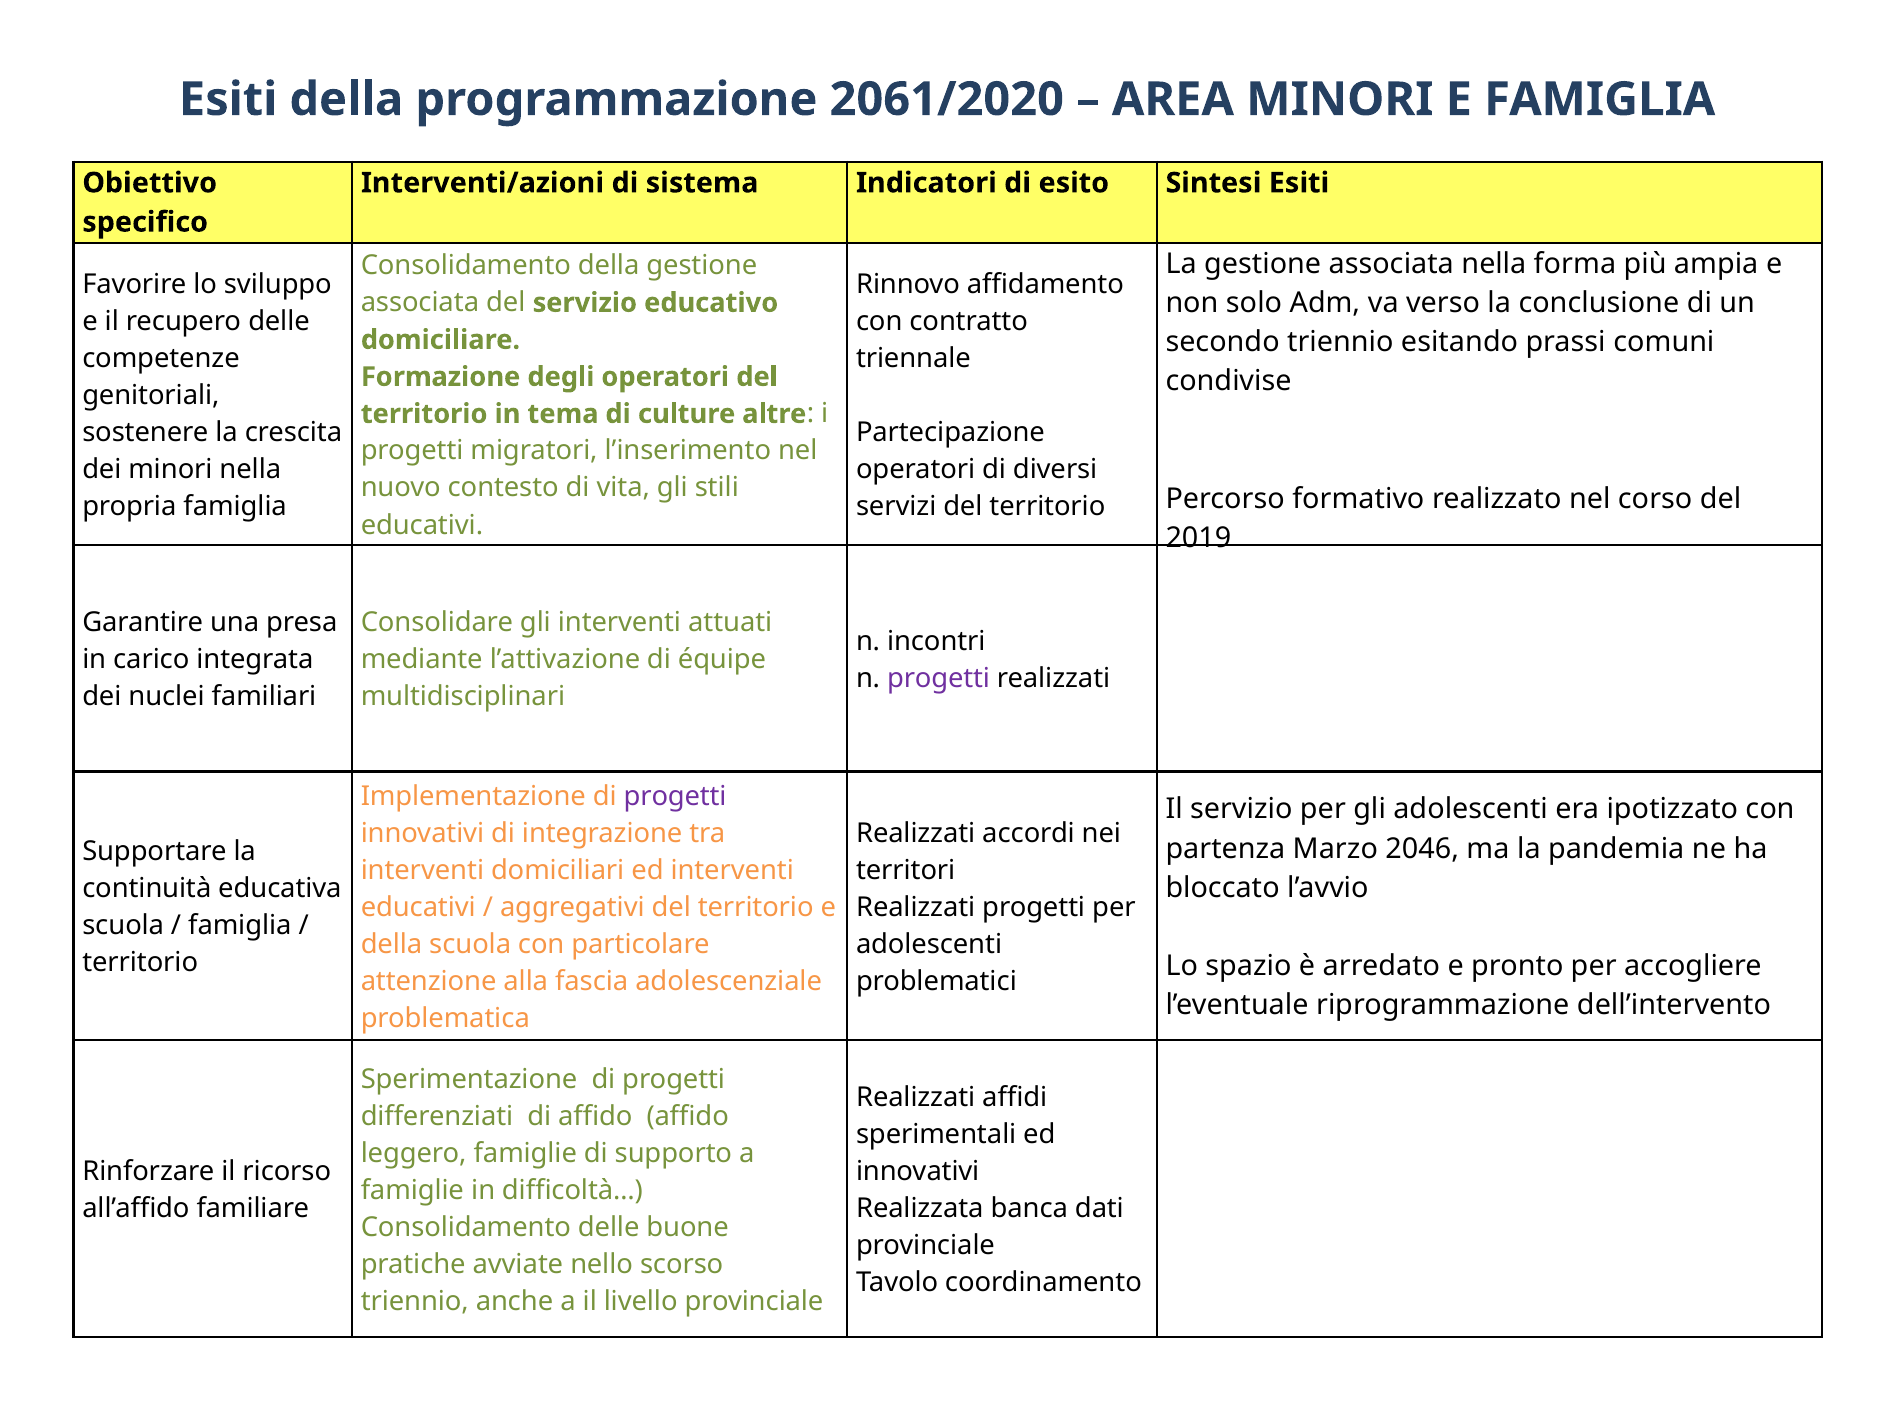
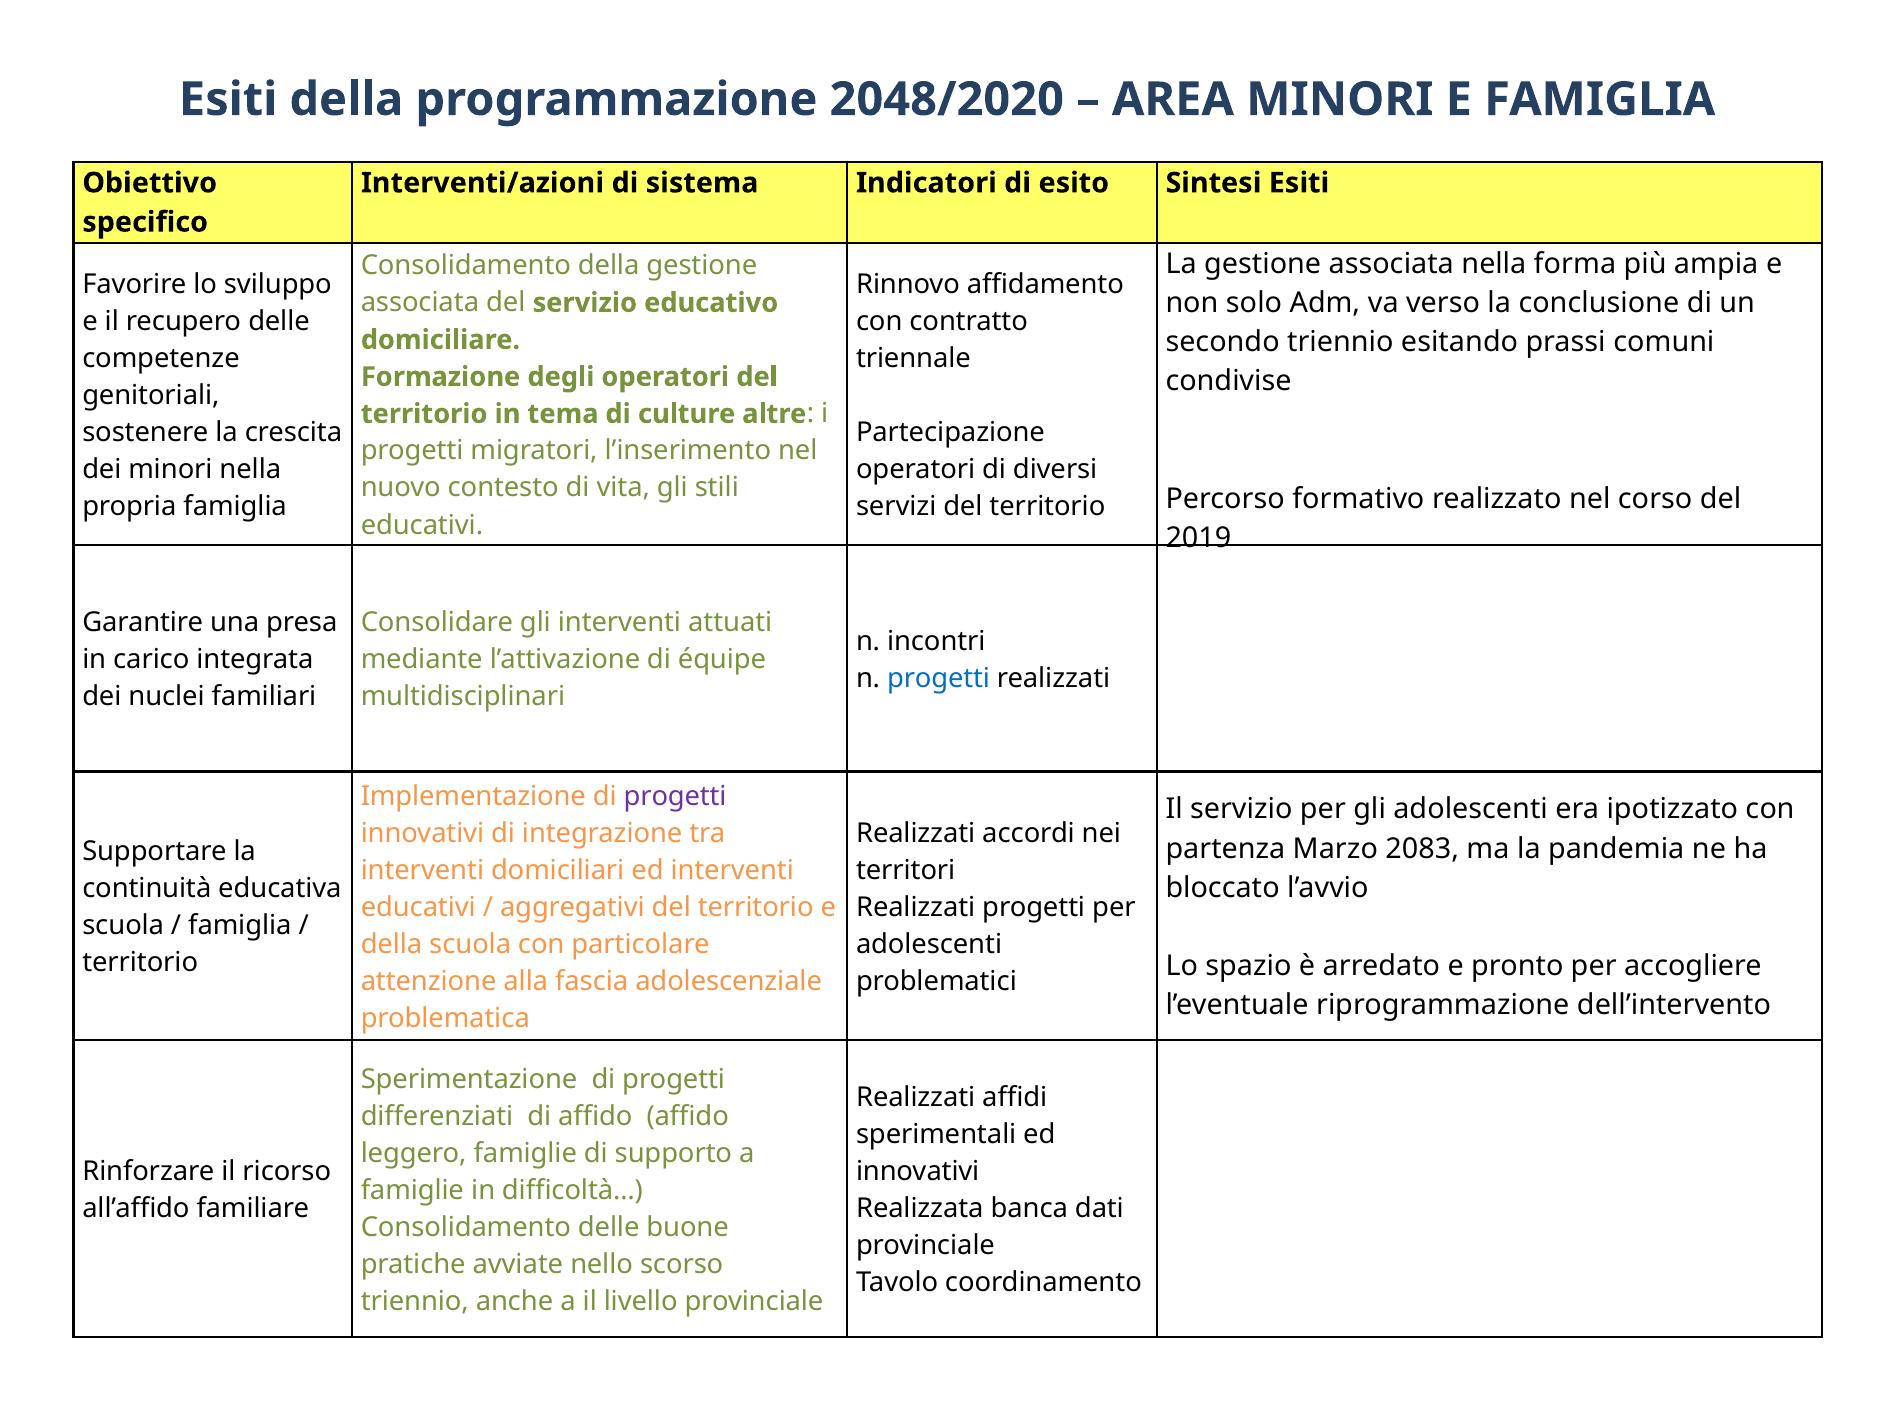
2061/2020: 2061/2020 -> 2048/2020 (947, 99)
progetti colour: purple -> blue (939, 678)
2046: 2046 -> 2083 (1422, 849)
